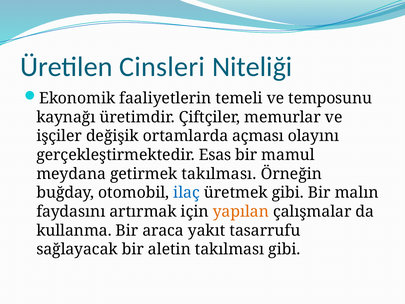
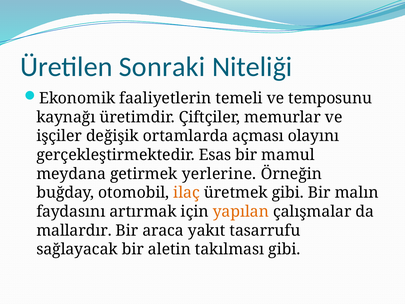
Cinsleri: Cinsleri -> Sonraki (162, 67)
getirmek takılması: takılması -> yerlerine (219, 174)
ilaç colour: blue -> orange (187, 193)
kullanma: kullanma -> mallardır (74, 230)
